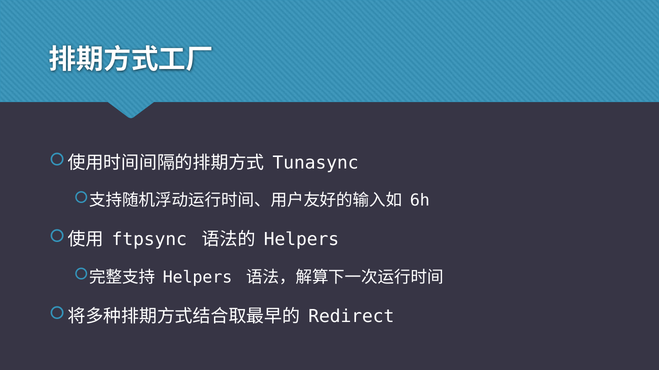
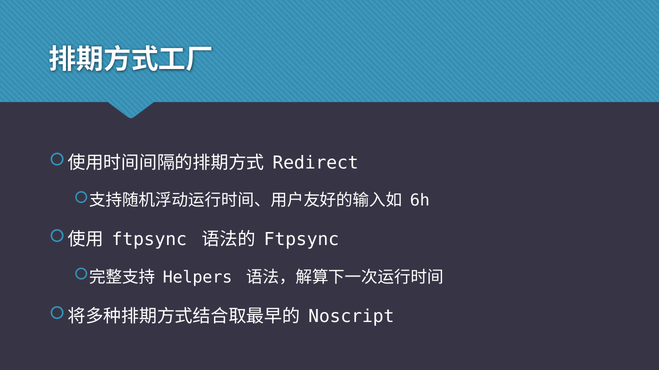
Tunasync: Tunasync -> Redirect (316, 163)
Helpers: Helpers -> Ftpsync (301, 240)
Redirect: Redirect -> Noscript (351, 317)
